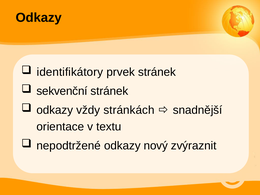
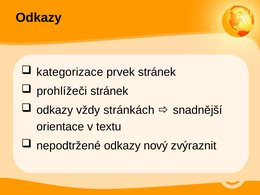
identifikátory: identifikátory -> kategorizace (70, 72)
sekvenční: sekvenční -> prohlížeči (62, 91)
